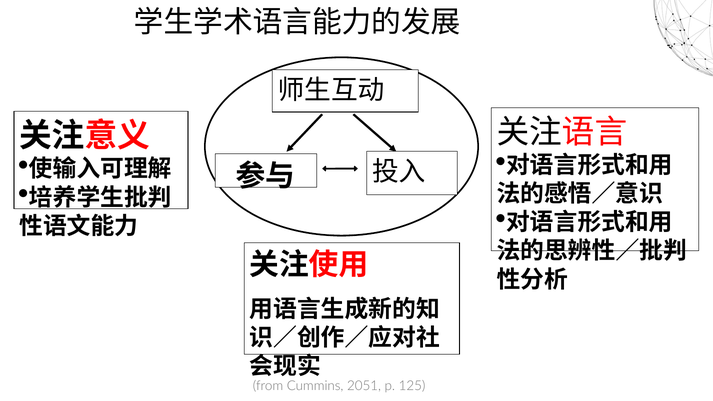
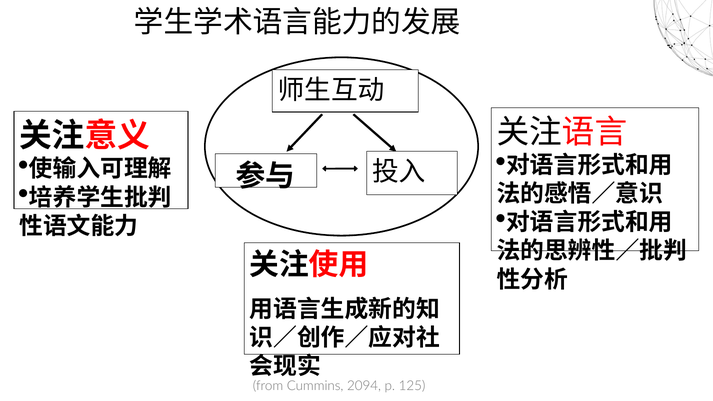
2051: 2051 -> 2094 (364, 386)
